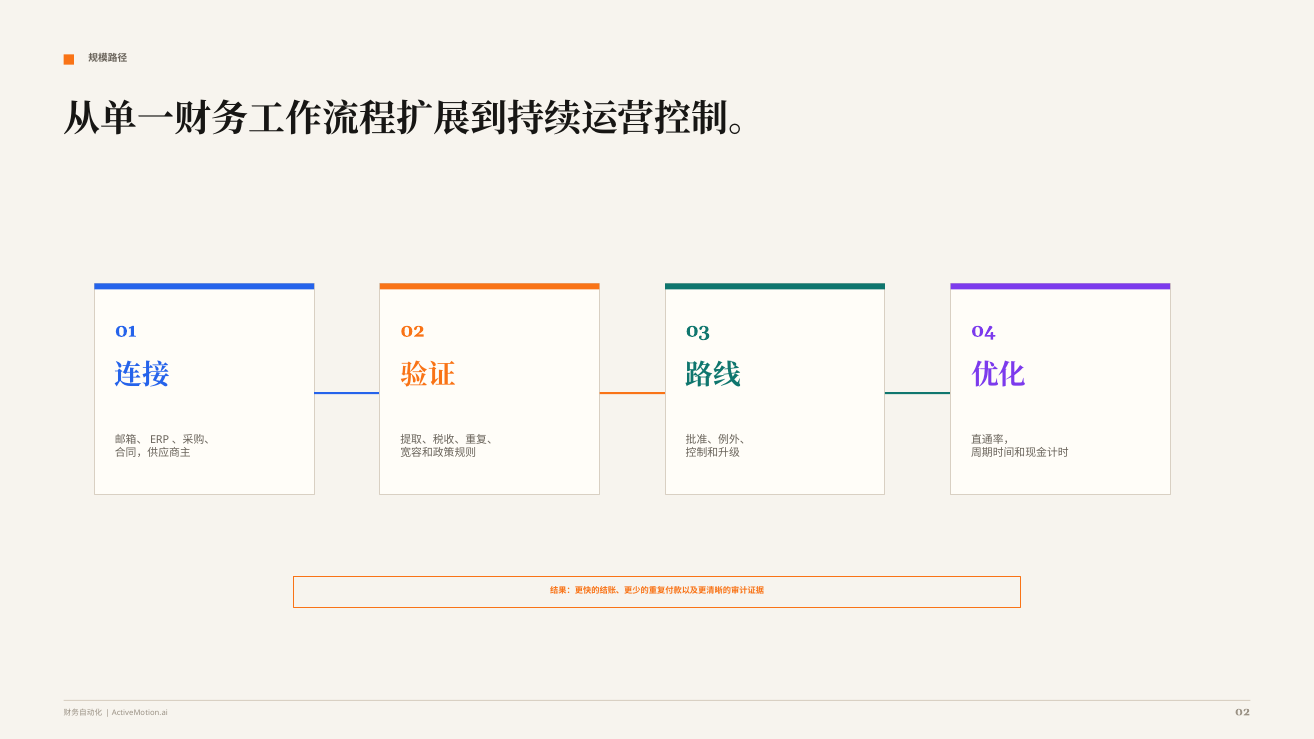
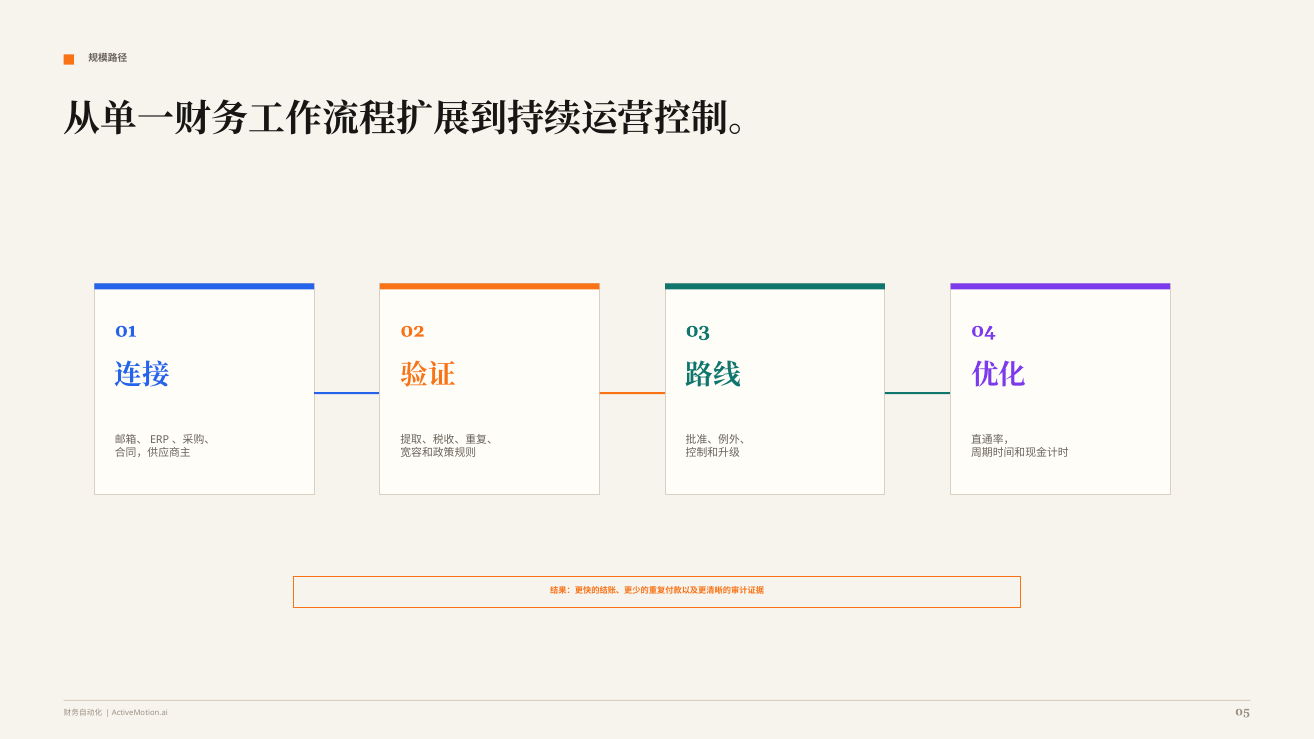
ActiveMotion.ai 02: 02 -> 05 (1243, 712)
